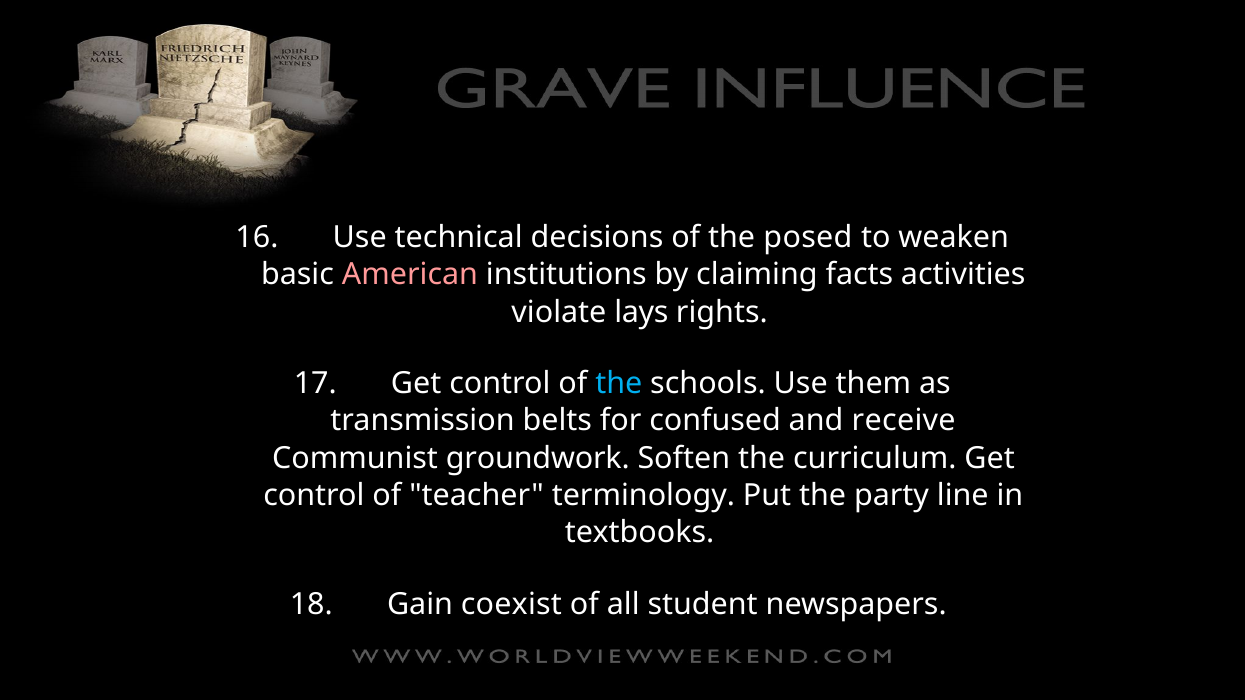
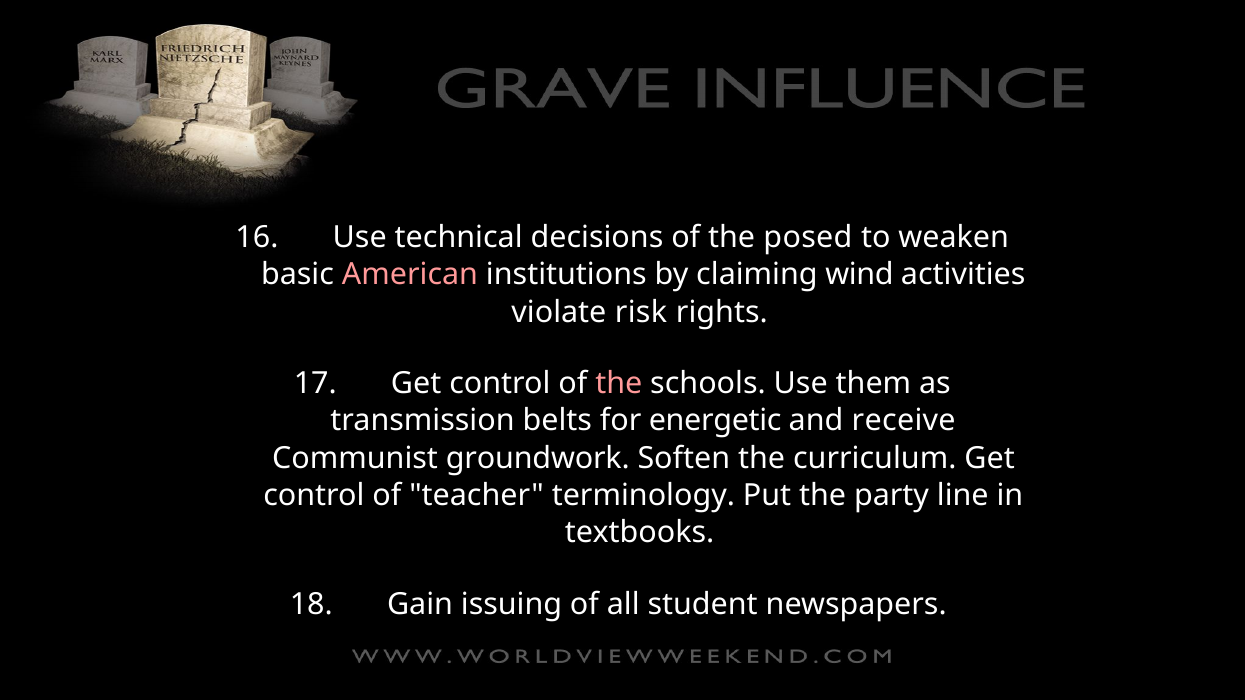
facts: facts -> wind (859, 275)
lays: lays -> risk (641, 312)
the colour: light blue -> pink (619, 383)
confused: confused -> energetic (715, 421)
coexist: coexist -> issuing (512, 604)
